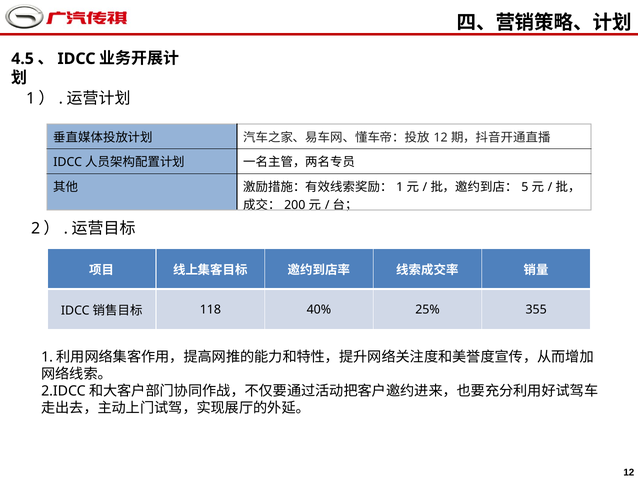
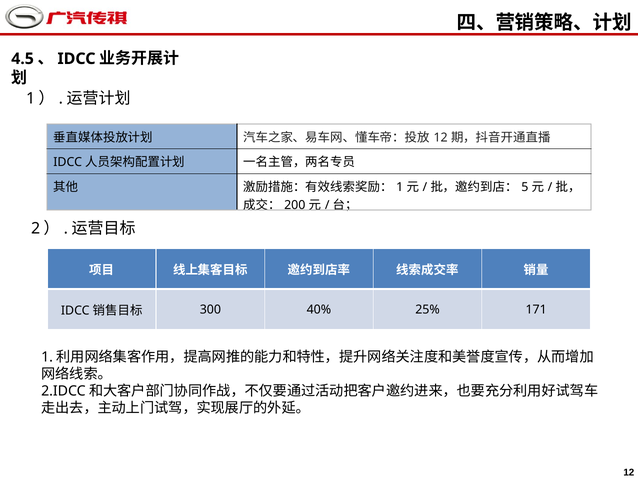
118: 118 -> 300 (210, 310)
355: 355 -> 171 (536, 310)
